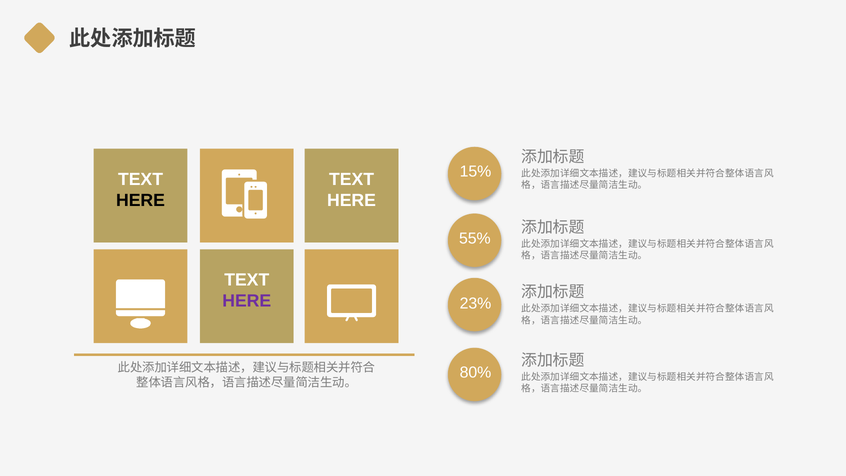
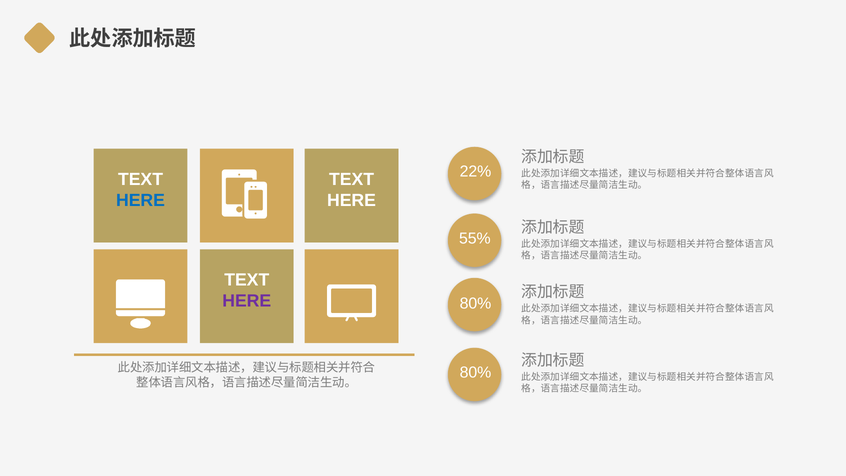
15%: 15% -> 22% (476, 172)
HERE colour: black -> blue (140, 200)
23%: 23% -> 80% (476, 303)
